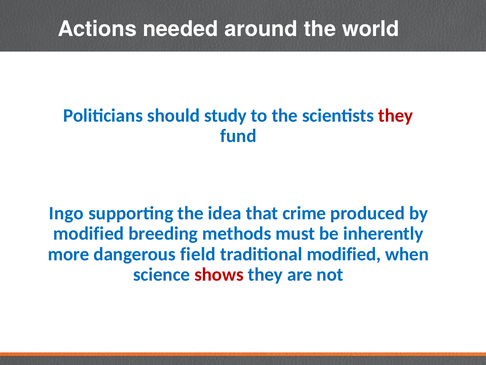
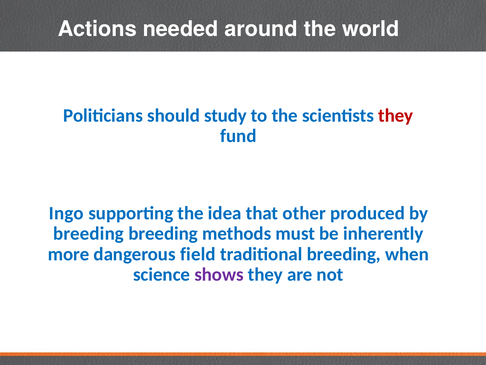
crime: crime -> other (304, 213)
modified: modified -> breeding (89, 233)
traditional modified: modified -> breeding (344, 254)
shows colour: red -> purple (219, 274)
